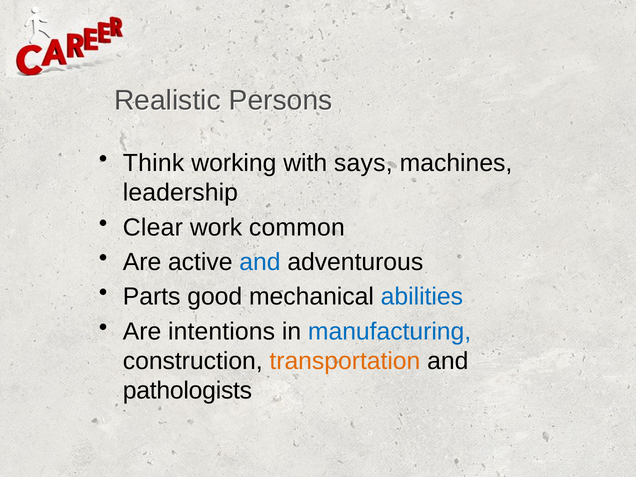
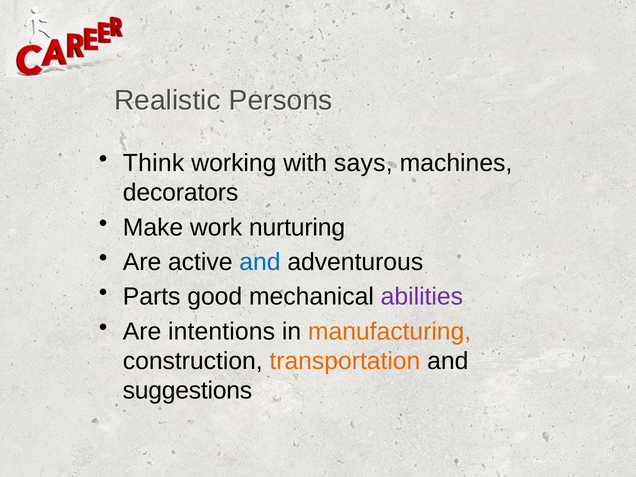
leadership: leadership -> decorators (181, 193)
Clear: Clear -> Make (153, 227)
common: common -> nurturing (297, 227)
abilities colour: blue -> purple (422, 297)
manufacturing colour: blue -> orange (390, 331)
pathologists: pathologists -> suggestions (187, 391)
